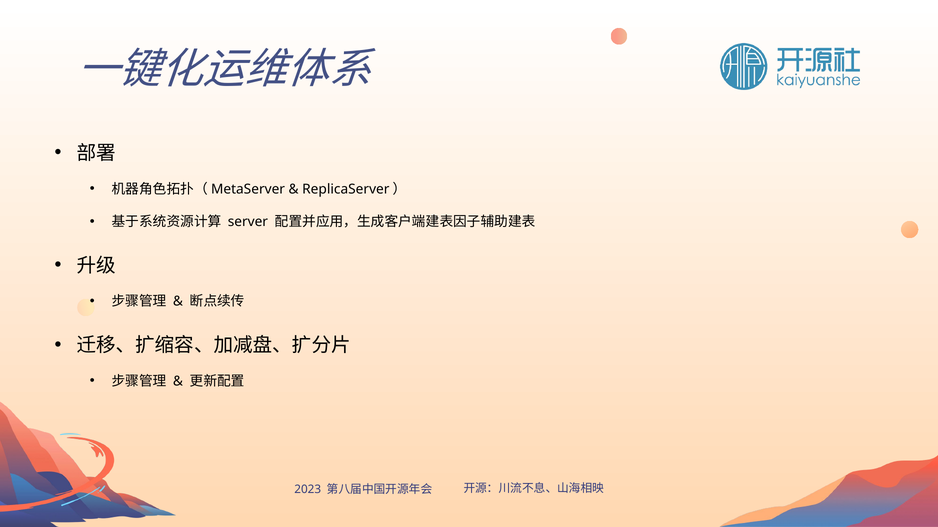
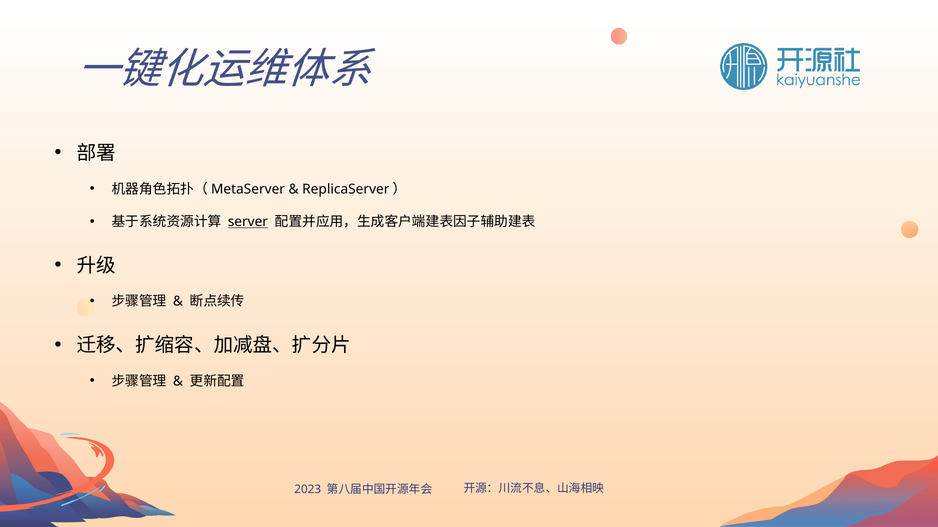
server underline: none -> present (248, 222)
